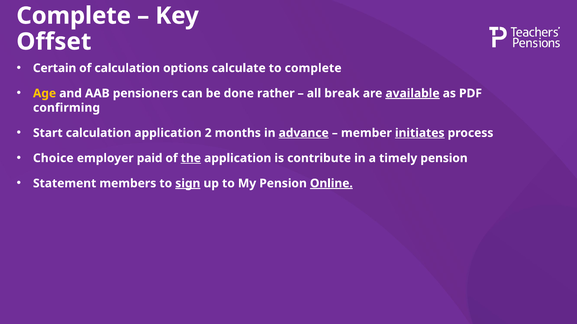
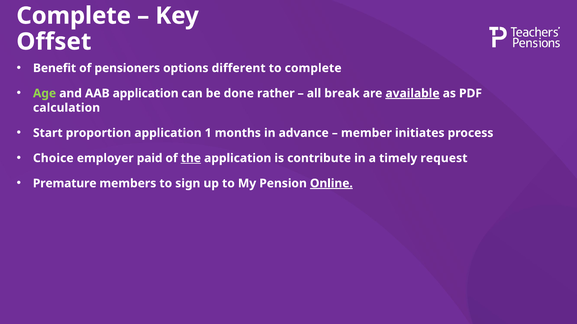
Certain: Certain -> Benefit (55, 68)
of calculation: calculation -> pensioners (127, 68)
calculate: calculate -> different (239, 68)
Age colour: yellow -> light green (45, 93)
AAB pensioners: pensioners -> application (146, 93)
confirming: confirming -> calculation (67, 108)
Start calculation: calculation -> proportion (98, 133)
2: 2 -> 1 (208, 133)
advance underline: present -> none (304, 133)
initiates underline: present -> none (420, 133)
timely pension: pension -> request (444, 158)
Statement: Statement -> Premature (65, 184)
sign underline: present -> none (188, 184)
